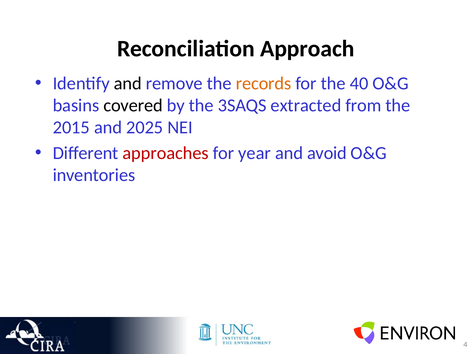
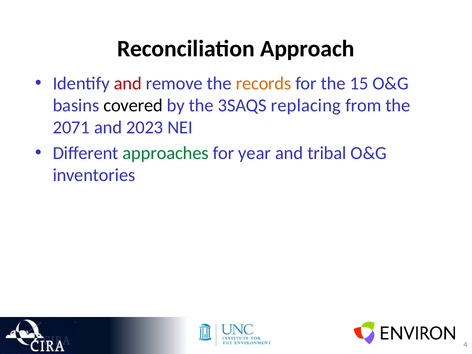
and colour: black -> red (128, 83)
40: 40 -> 15 (359, 83)
extracted: extracted -> replacing (306, 105)
2015: 2015 -> 2071 (71, 127)
2025: 2025 -> 2023 (145, 127)
approaches colour: red -> green (166, 153)
avoid: avoid -> tribal (327, 153)
